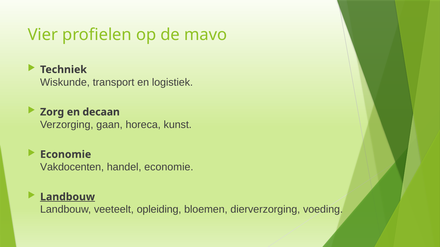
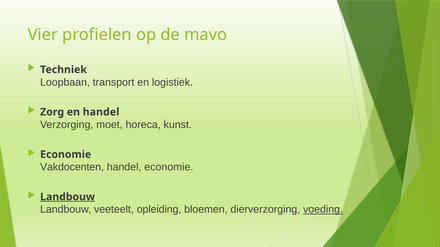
Wiskunde: Wiskunde -> Loopbaan (65, 82)
en decaan: decaan -> handel (101, 112)
gaan: gaan -> moet (109, 125)
voeding underline: none -> present (323, 210)
